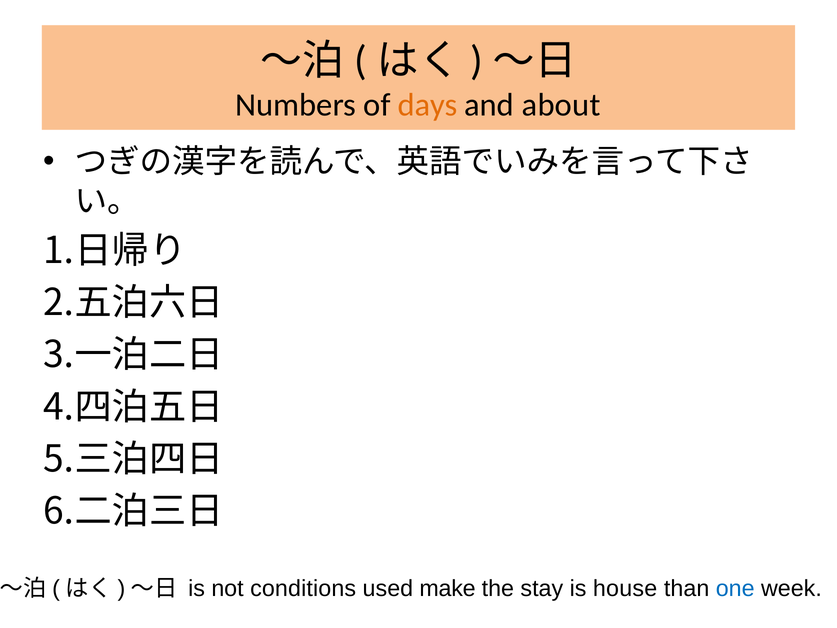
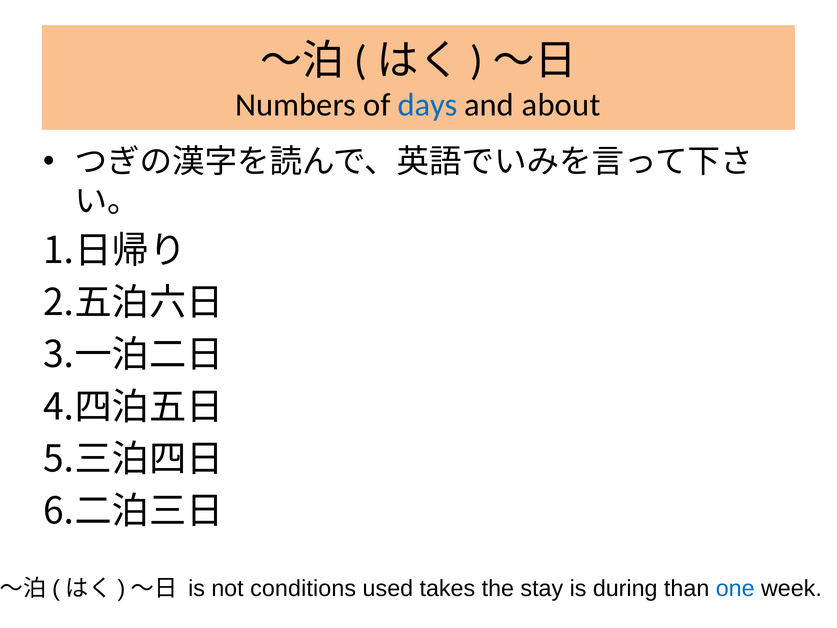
days colour: orange -> blue (428, 105)
make: make -> takes (447, 588)
house: house -> during (625, 588)
